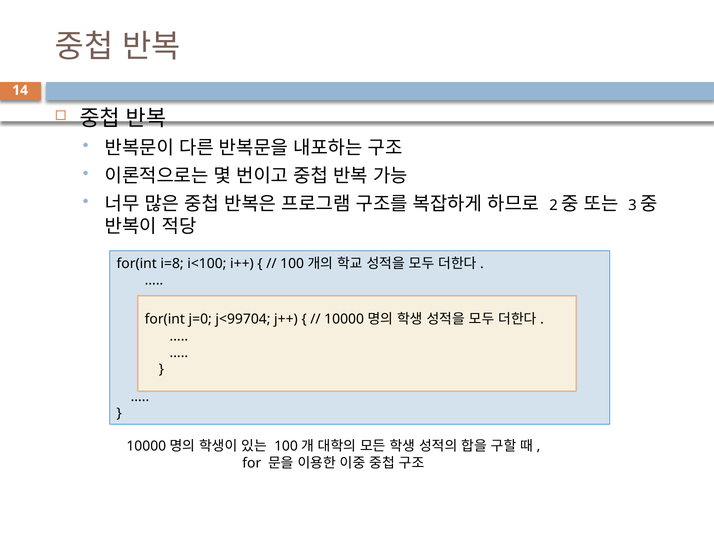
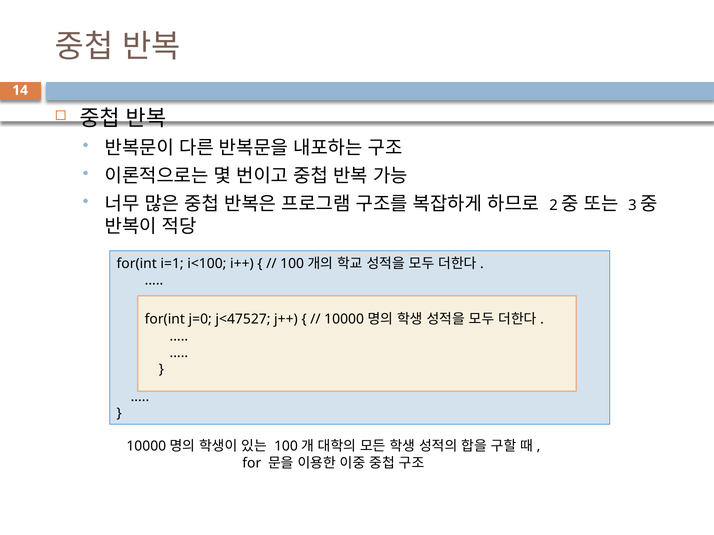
i=8: i=8 -> i=1 (172, 264)
j<99704: j<99704 -> j<47527 (243, 320)
